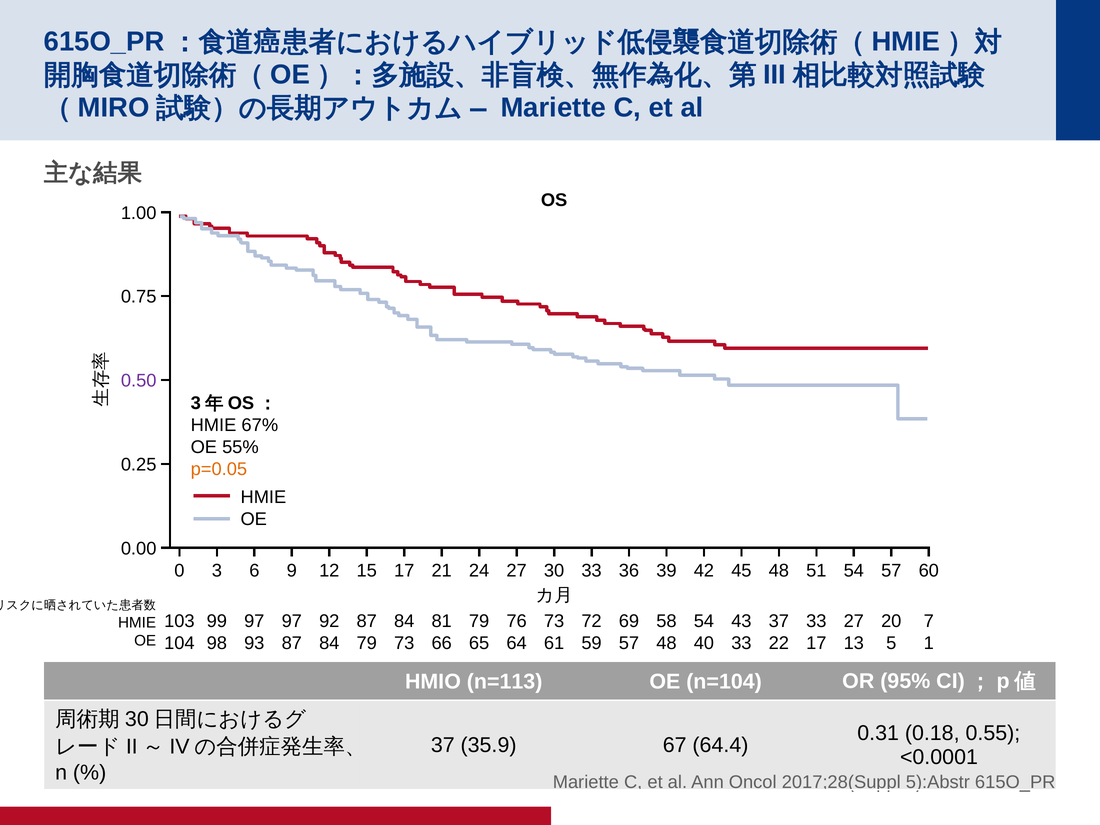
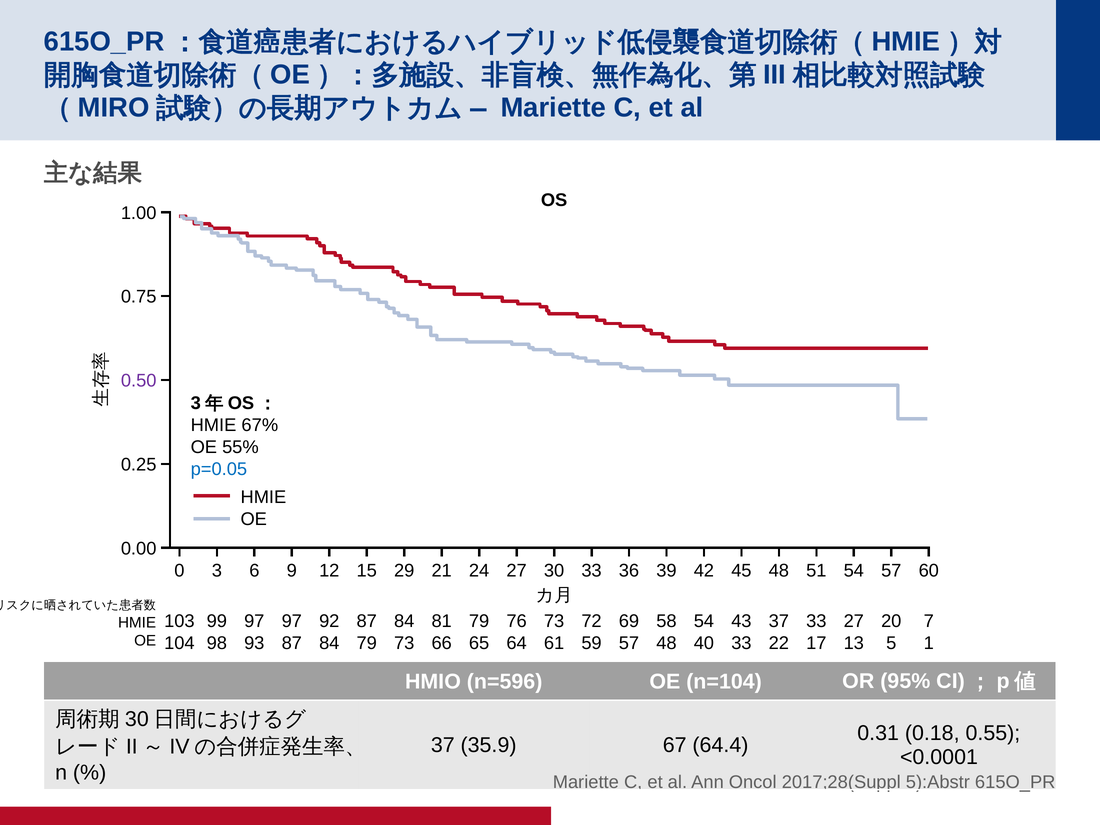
p=0.05 colour: orange -> blue (219, 469)
15 17: 17 -> 29 (404, 571)
n=113: n=113 -> n=596 (505, 682)
